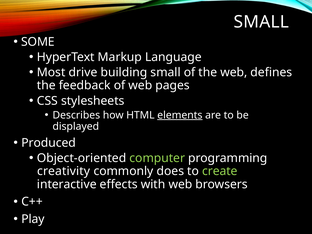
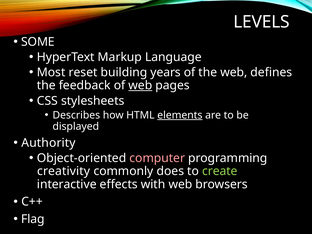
SMALL: SMALL -> LEVELS (261, 22)
drive: drive -> reset (83, 72)
building small: small -> years (166, 72)
web underline: none -> present (140, 85)
Produced: Produced -> Authority (49, 143)
computer colour: light green -> pink (157, 158)
Play: Play -> Flag (33, 219)
